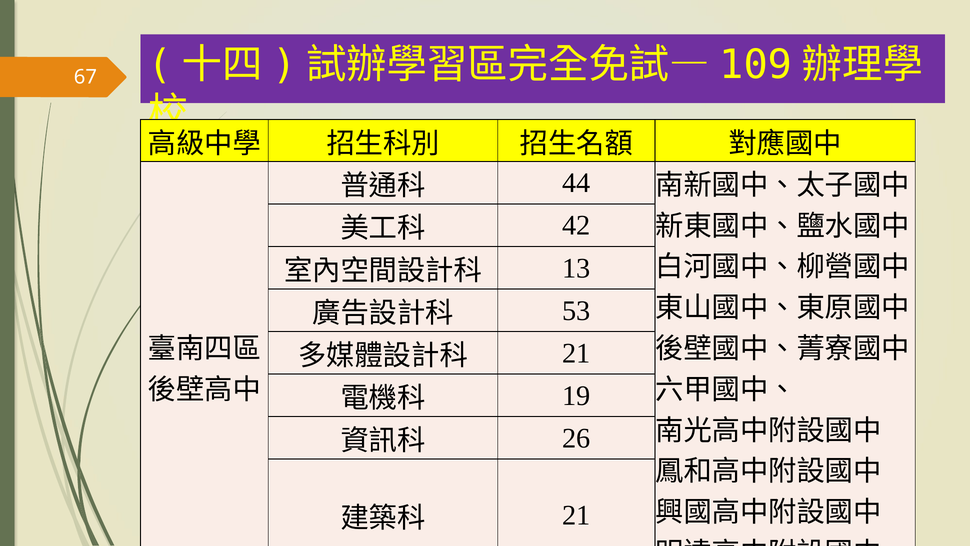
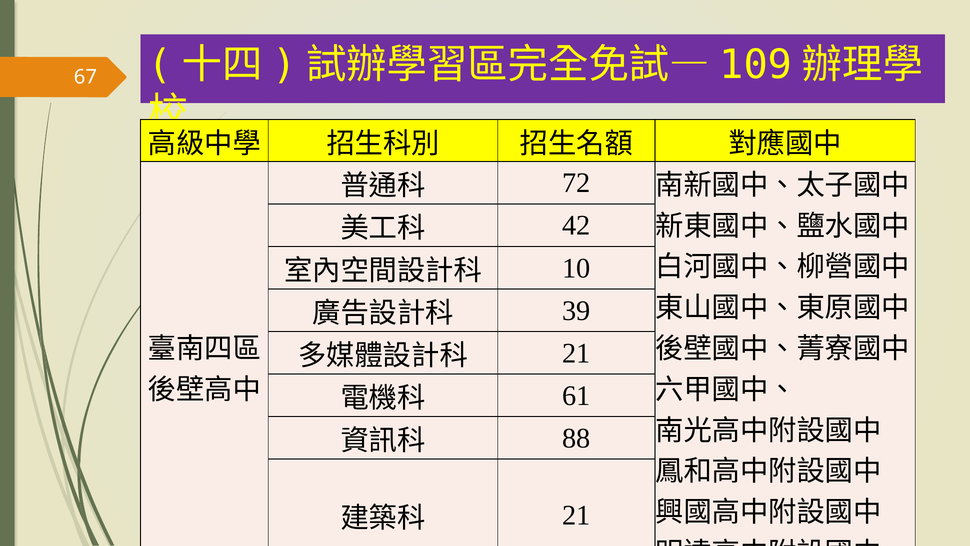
44: 44 -> 72 (576, 183)
13: 13 -> 10 (576, 268)
53: 53 -> 39 (576, 311)
19: 19 -> 61 (576, 396)
26: 26 -> 88 (576, 438)
